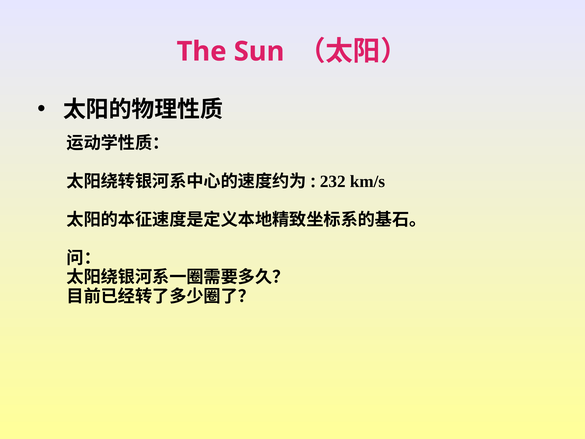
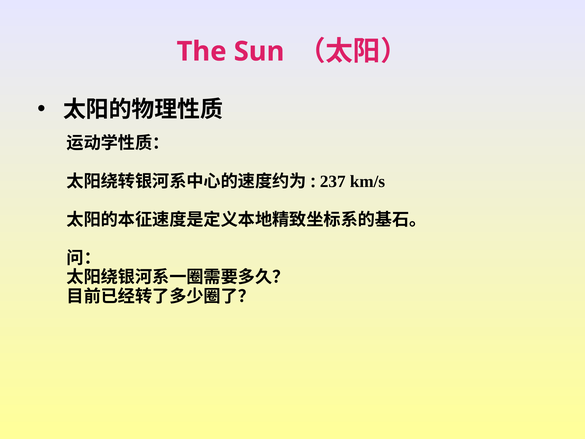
232: 232 -> 237 (333, 181)
